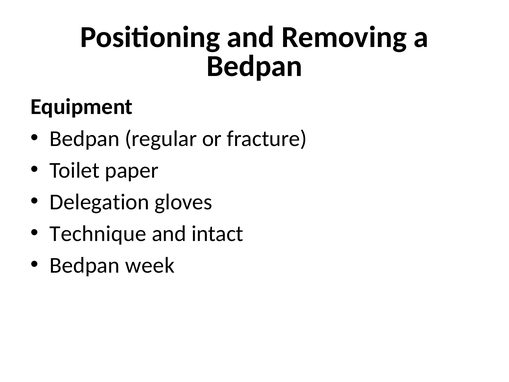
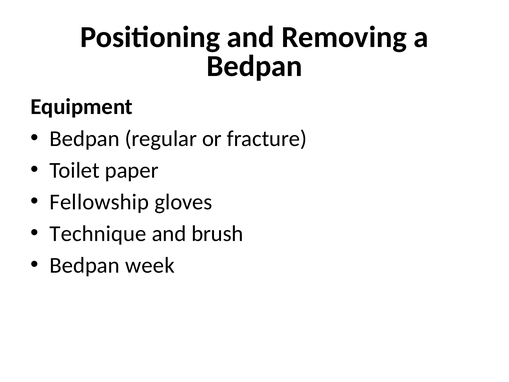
Delegation: Delegation -> Fellowship (99, 202)
intact: intact -> brush (217, 234)
